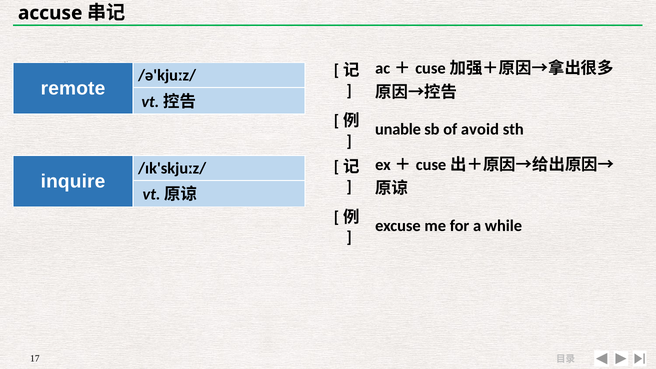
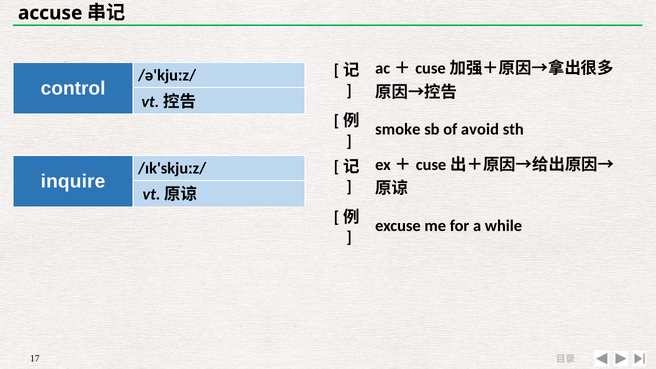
remote: remote -> control (73, 89)
unable: unable -> smoke (398, 129)
